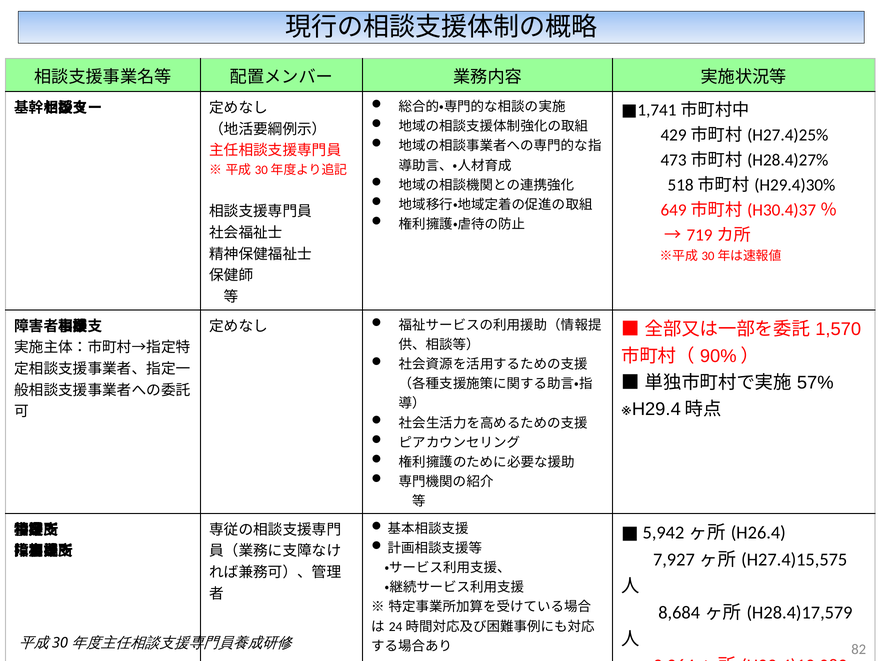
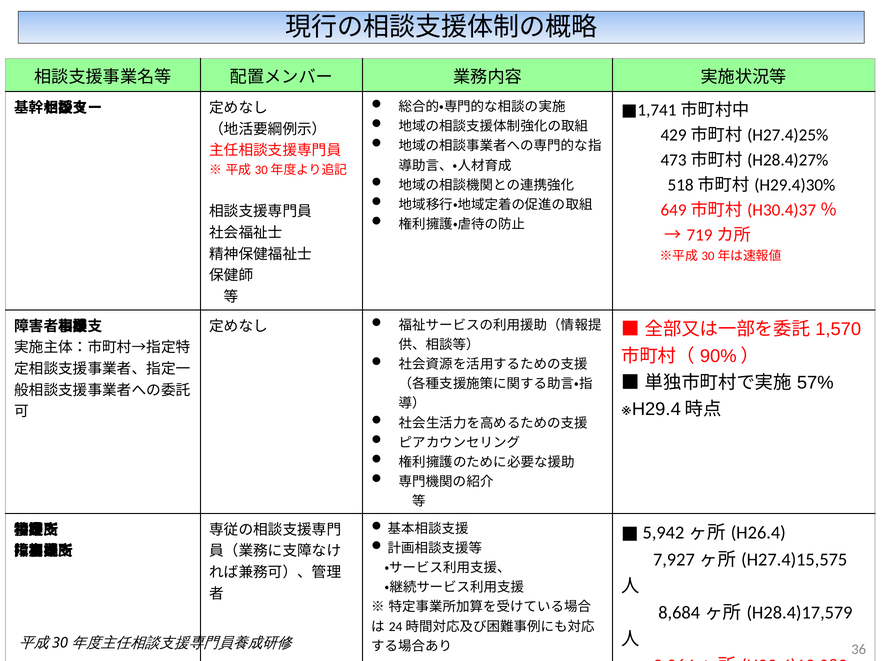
82: 82 -> 36 (859, 649)
